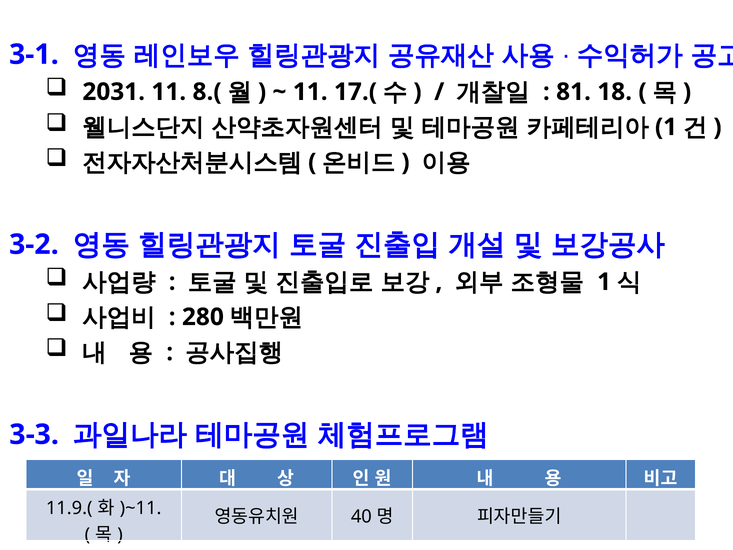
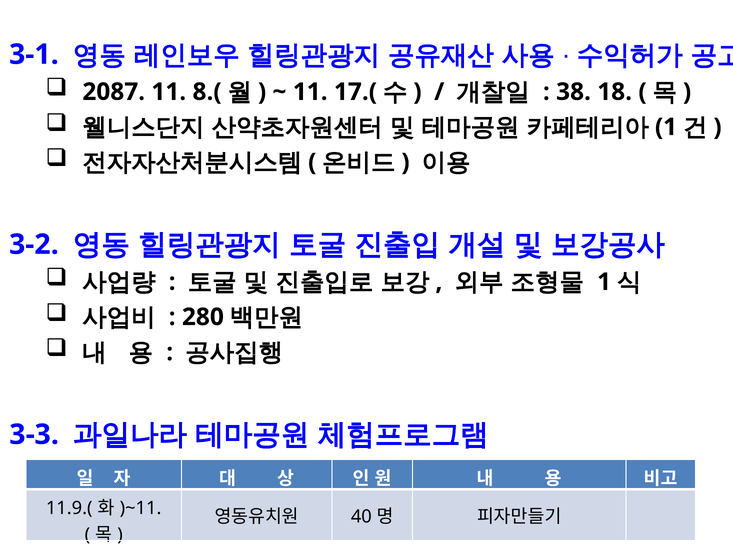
2031: 2031 -> 2087 (114, 92)
81: 81 -> 38 (574, 92)
